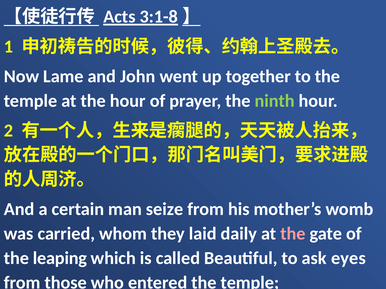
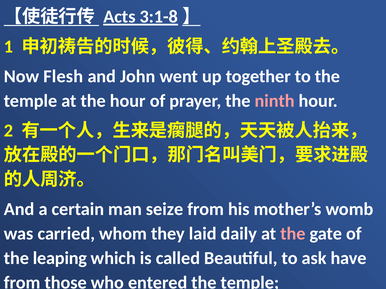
Lame: Lame -> Flesh (63, 76)
ninth colour: light green -> pink (275, 101)
eyes: eyes -> have (349, 259)
